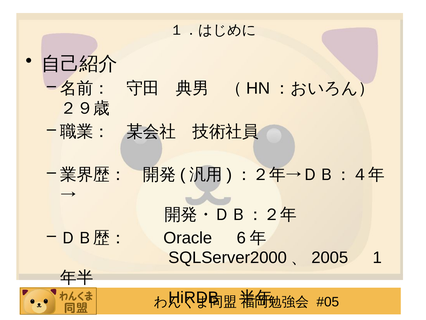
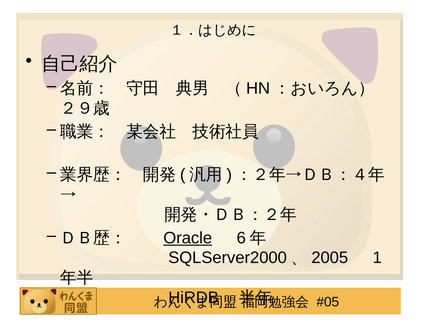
Oracle underline: none -> present (188, 238)
